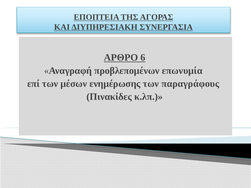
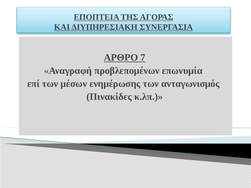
6: 6 -> 7 (143, 58)
παραγράφους: παραγράφους -> ανταγωνισμός (190, 84)
